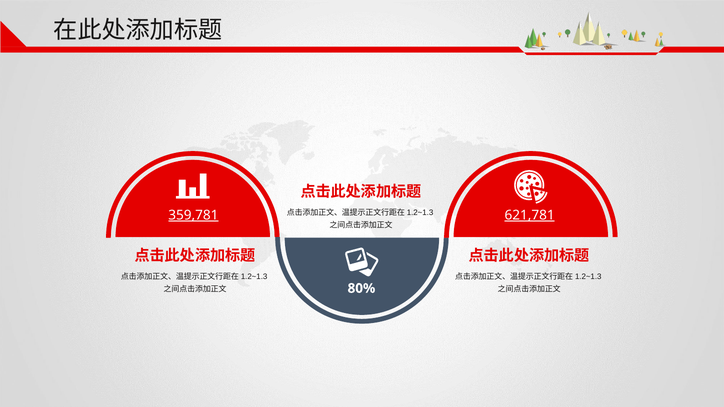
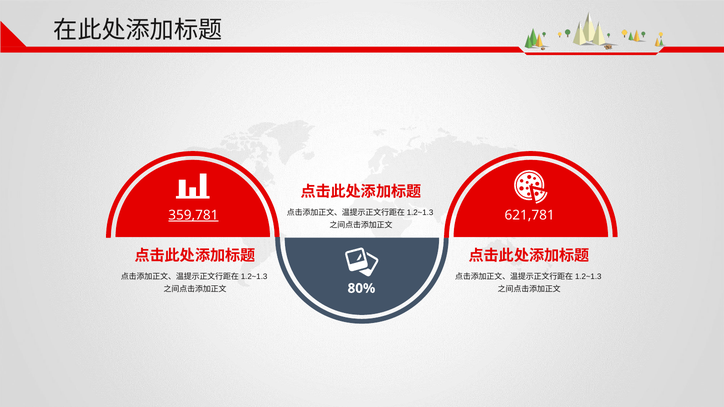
621,781 underline: present -> none (530, 215)
